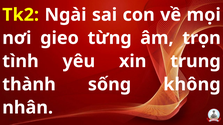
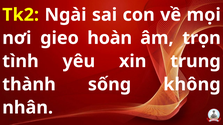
từng: từng -> hoàn (110, 38)
